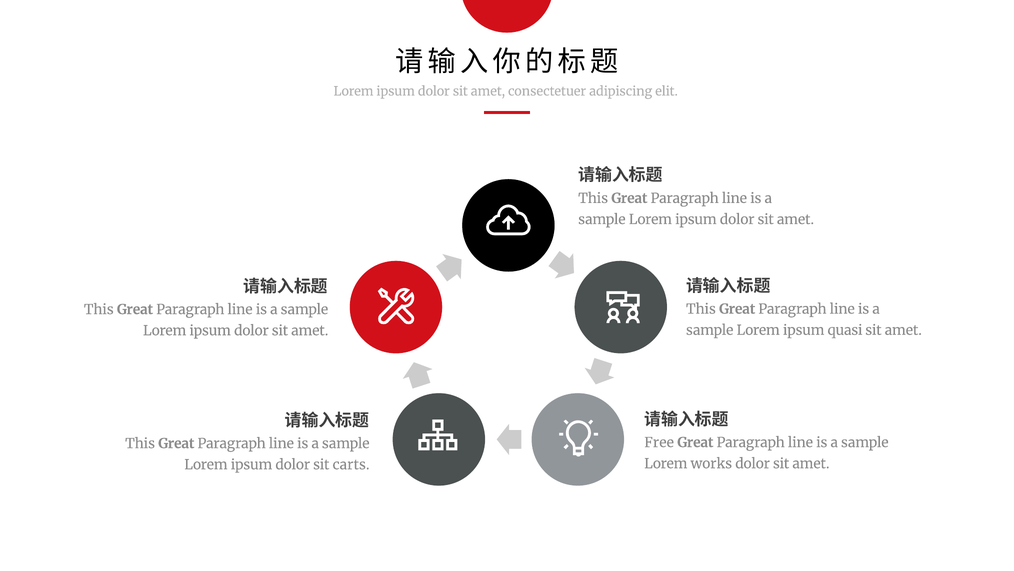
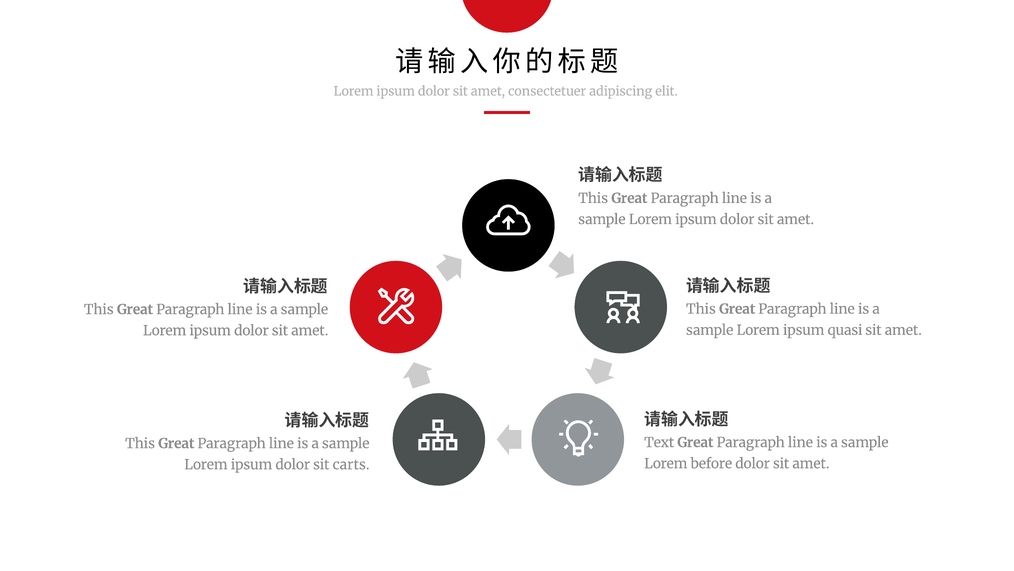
Free: Free -> Text (659, 442)
works: works -> before (711, 463)
